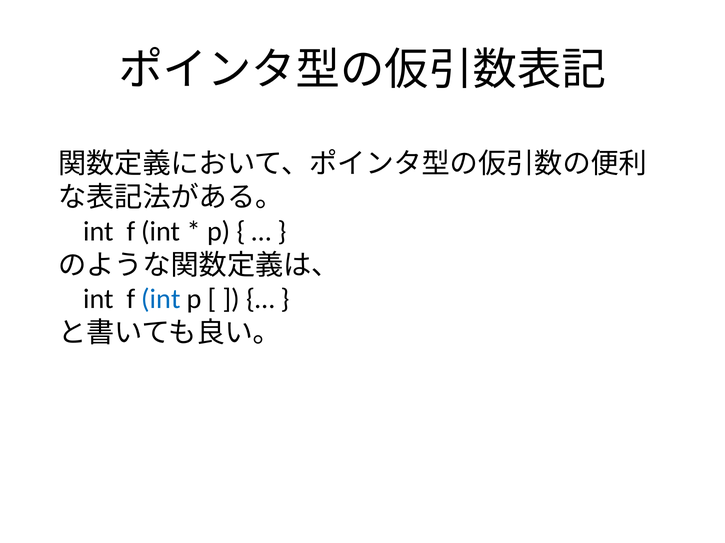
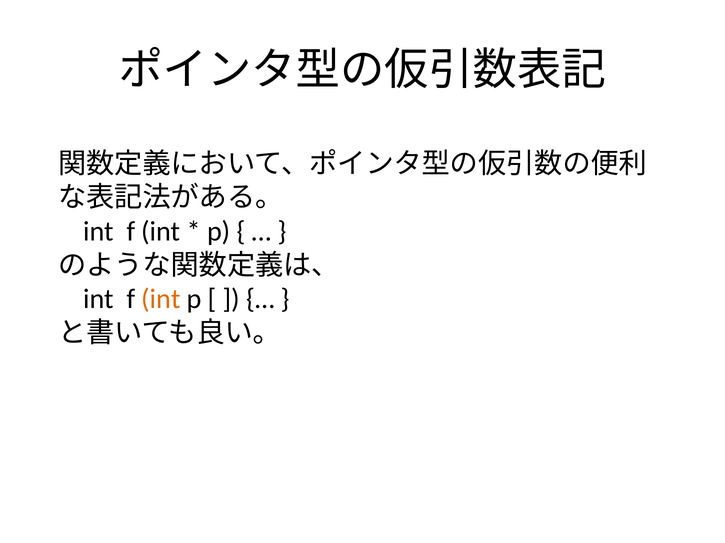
int colour: blue -> orange (161, 299)
